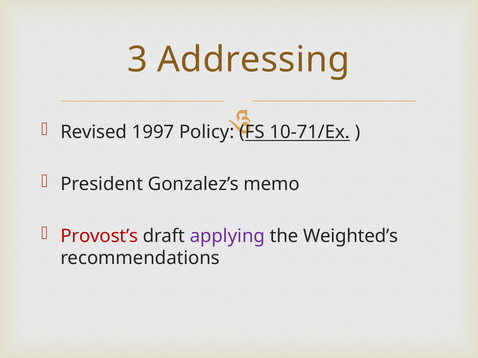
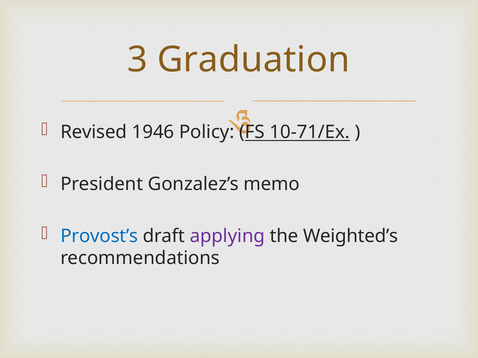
Addressing: Addressing -> Graduation (254, 60)
1997: 1997 -> 1946 (153, 132)
Provost’s colour: red -> blue (99, 236)
